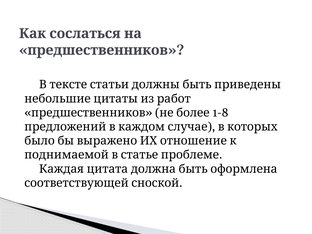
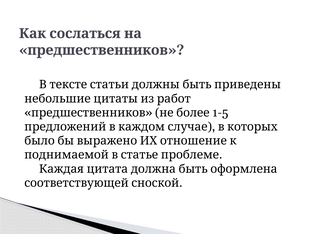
1-8: 1-8 -> 1-5 (220, 113)
